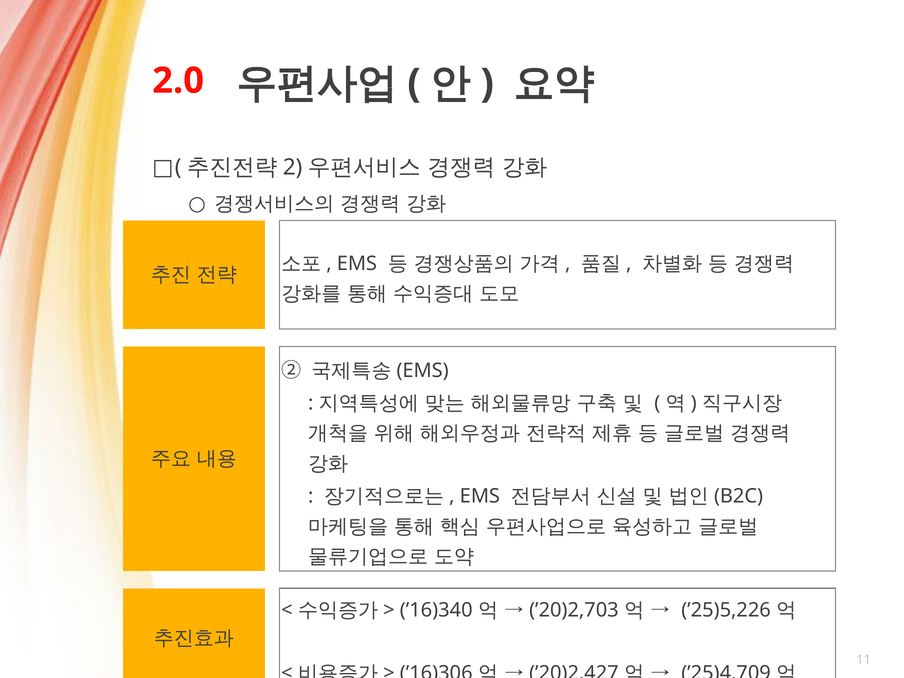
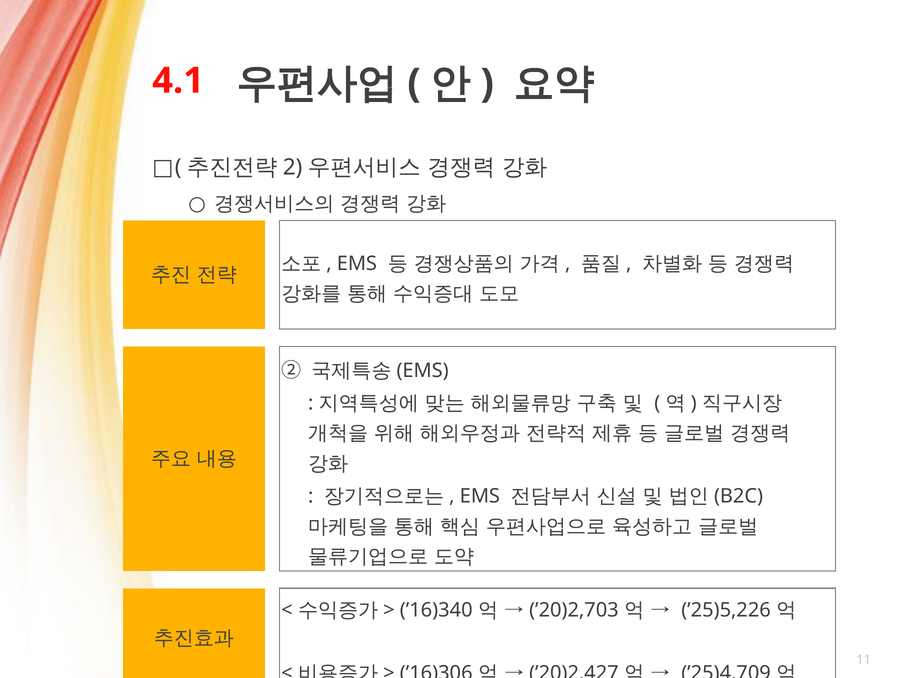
2.0: 2.0 -> 4.1 (178, 81)
